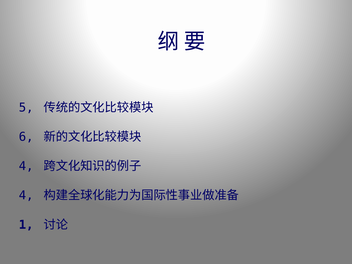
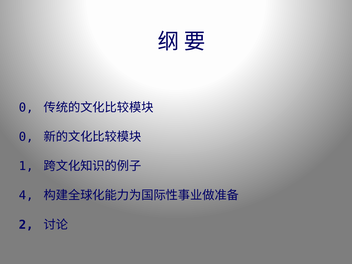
5: 5 -> 0 (26, 107)
6: 6 -> 0 (26, 137)
4: 4 -> 1 (26, 166)
1: 1 -> 2 (26, 225)
